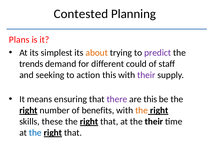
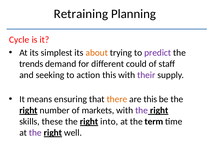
Contested: Contested -> Retraining (81, 14)
Plans: Plans -> Cycle (19, 40)
there colour: purple -> orange (117, 100)
benefits: benefits -> markets (98, 111)
the colour: orange -> purple (142, 111)
that: that -> into (109, 122)
the their: their -> term (154, 122)
the colour: blue -> purple (35, 133)
that: that -> well (73, 133)
